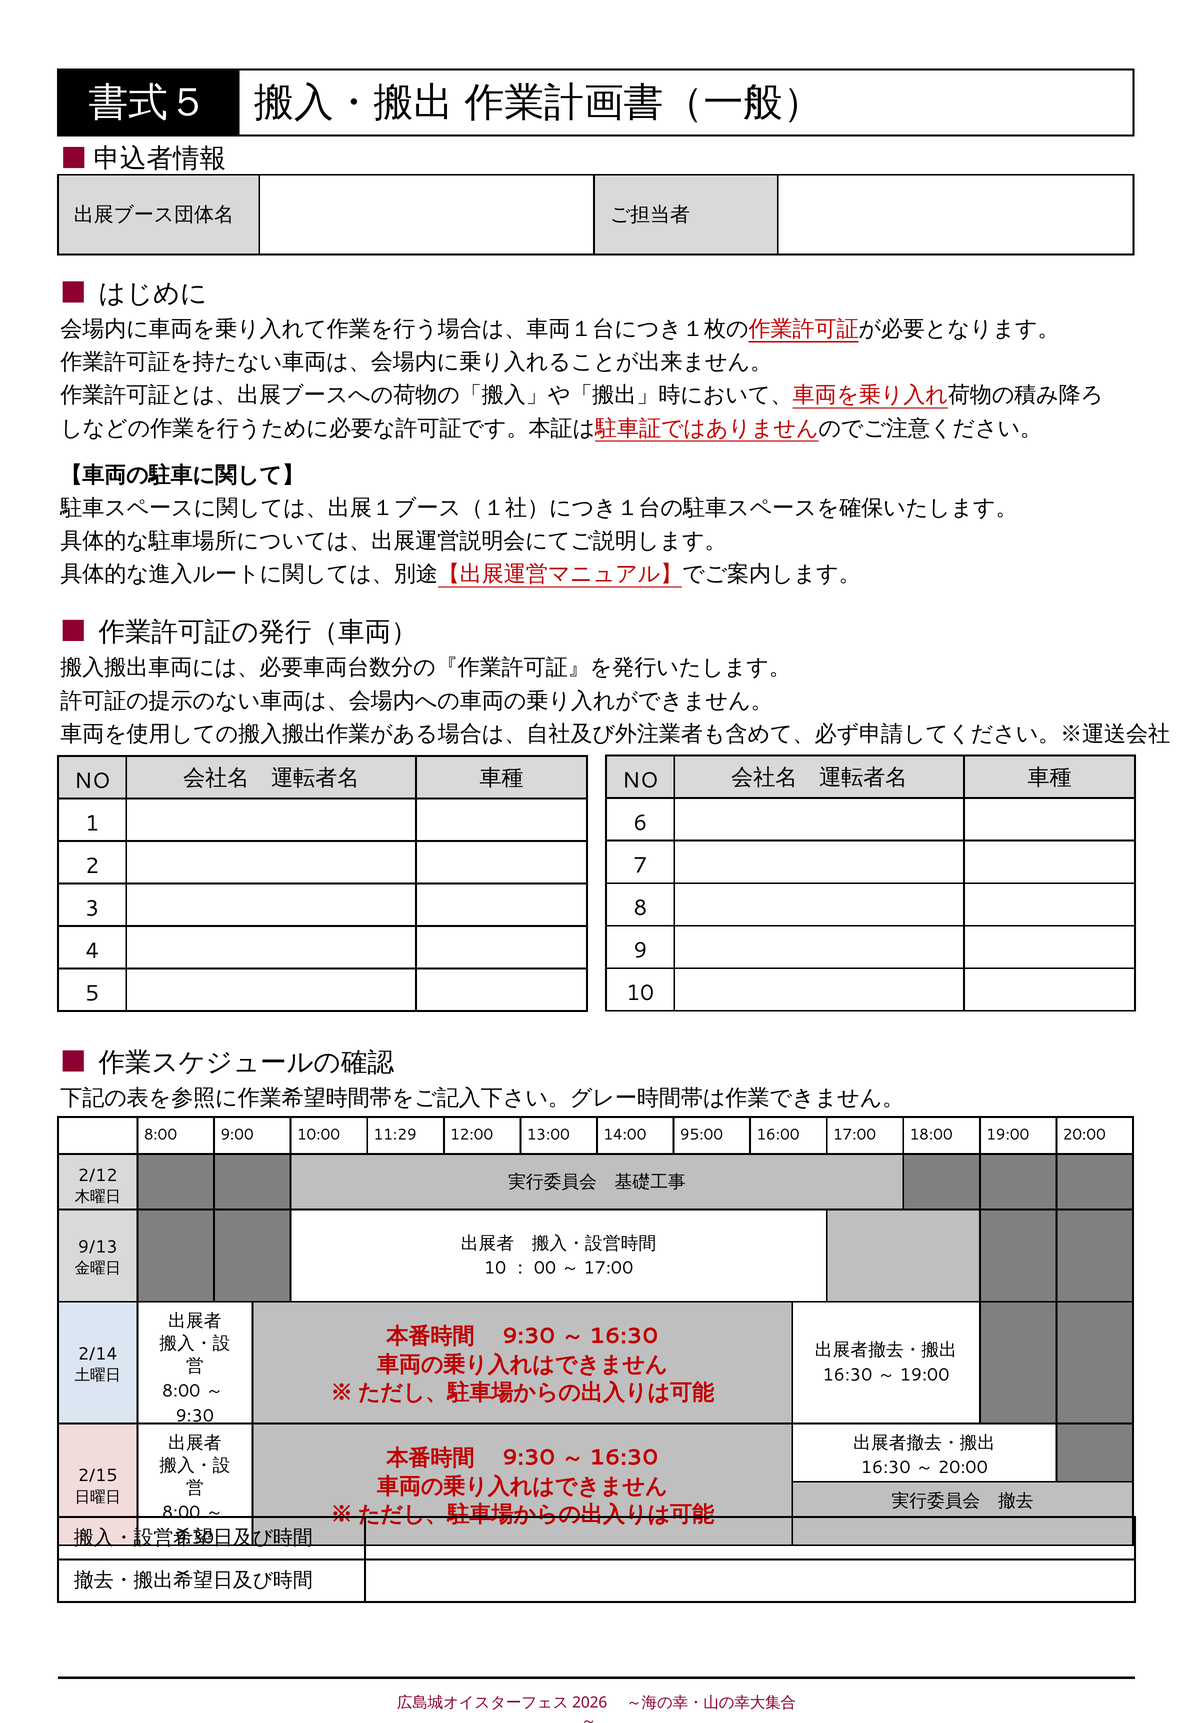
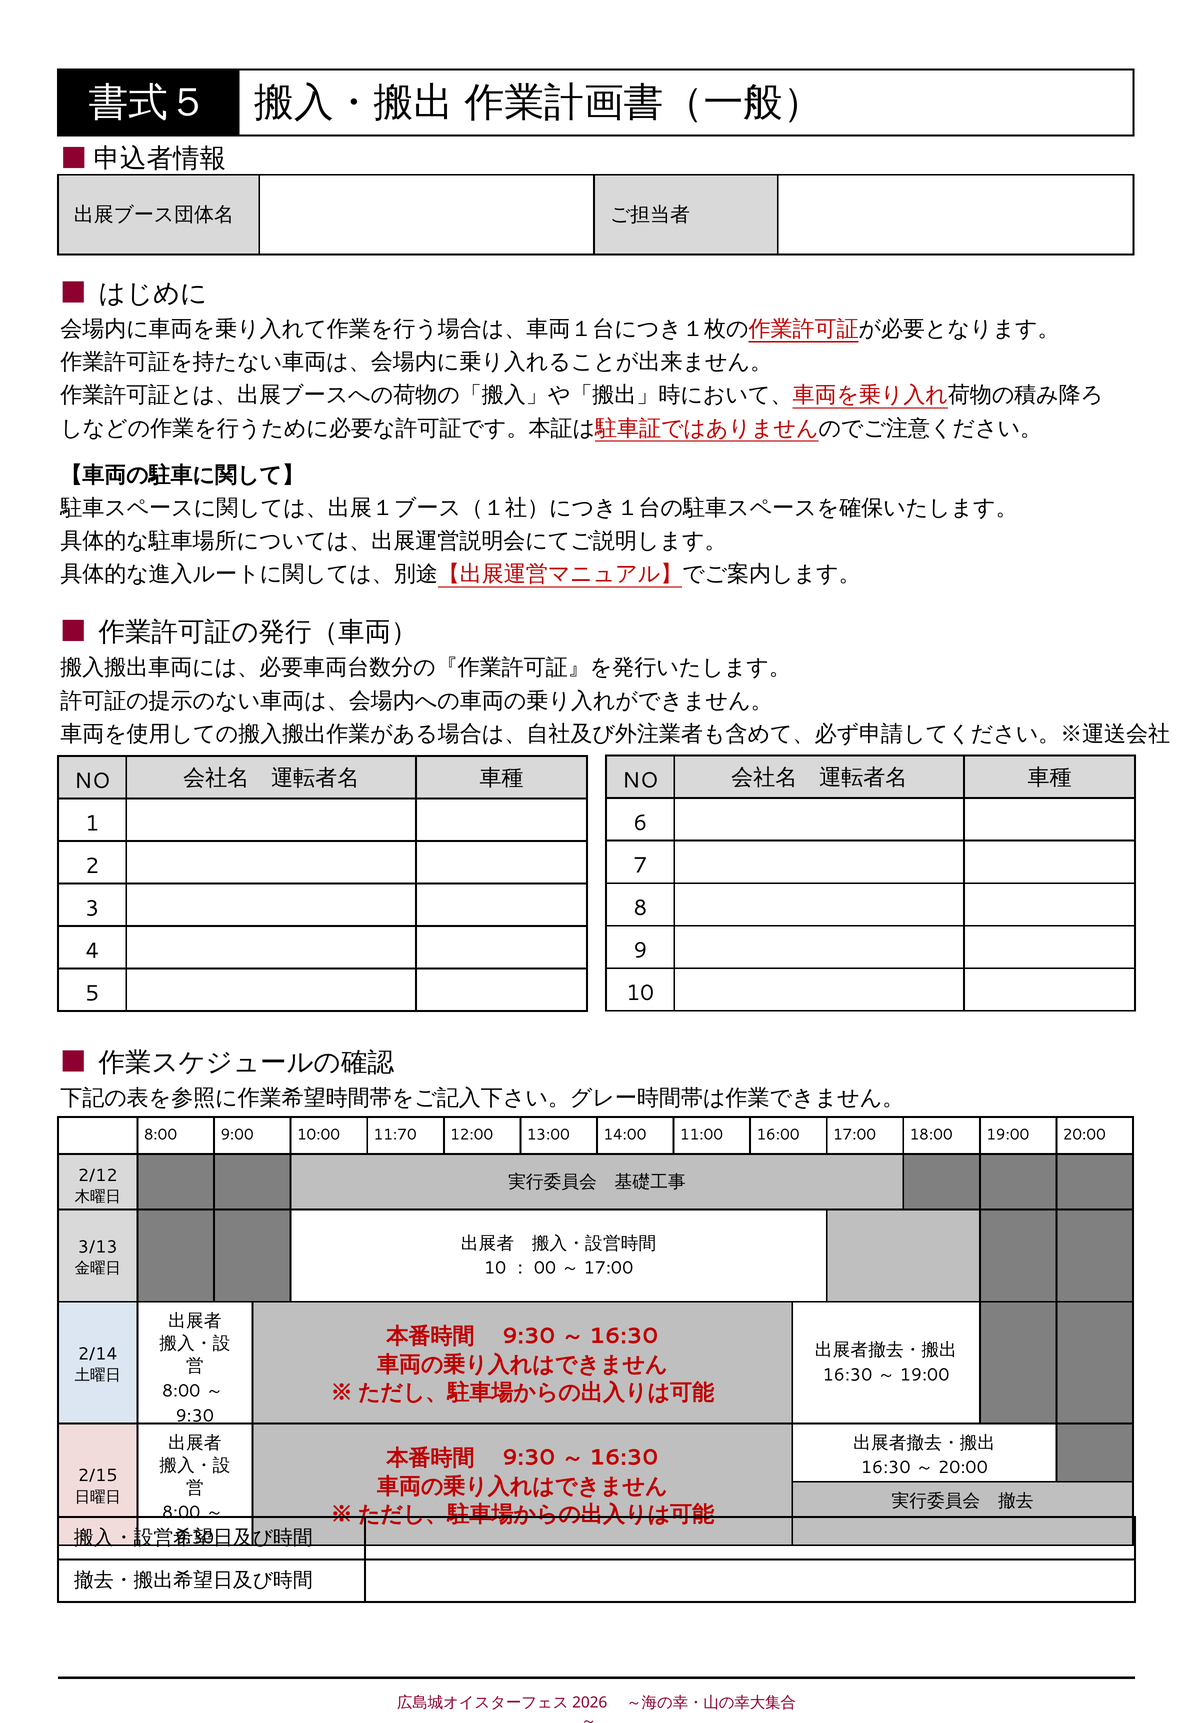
11:29: 11:29 -> 11:70 (395, 1135)
95:00: 95:00 -> 11:00 (701, 1135)
9/13: 9/13 -> 3/13 (98, 1247)
